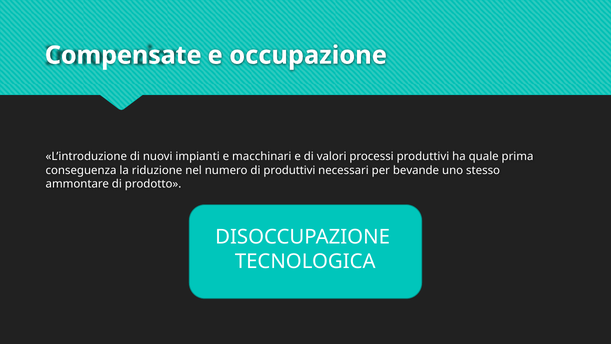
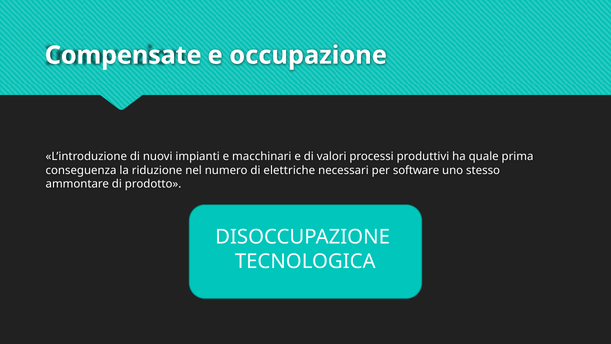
di produttivi: produttivi -> elettriche (289, 170)
bevande: bevande -> software (416, 170)
